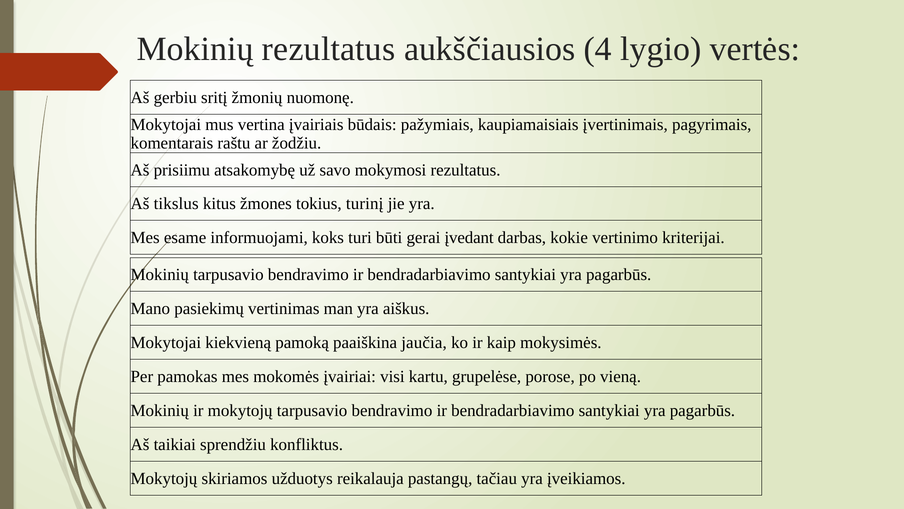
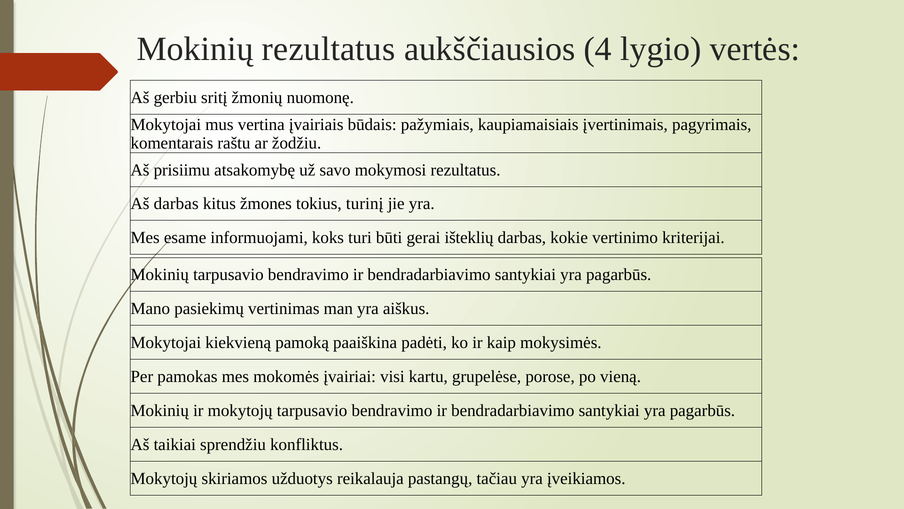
Aš tikslus: tikslus -> darbas (176, 204)
įvedant: įvedant -> išteklių (469, 238)
jaučia: jaučia -> padėti (424, 342)
